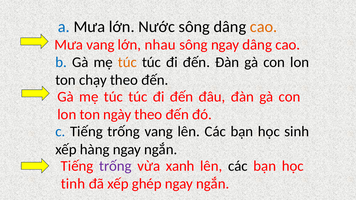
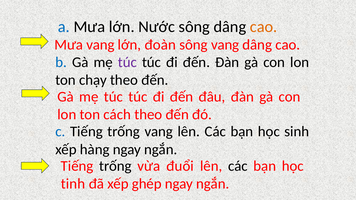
nhau: nhau -> đoàn (160, 45)
sông ngay: ngay -> vang (225, 45)
túc colour: orange -> purple (127, 62)
ngày: ngày -> cách (117, 115)
trống colour: purple -> black (115, 166)
xanh: xanh -> đuổi (180, 166)
